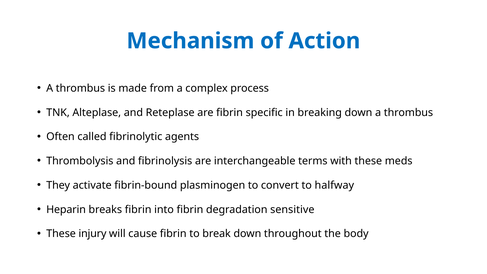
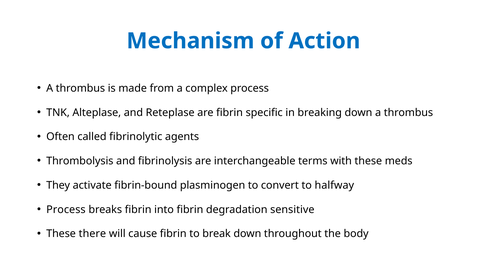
Heparin: Heparin -> Process (66, 209)
injury: injury -> there (92, 234)
